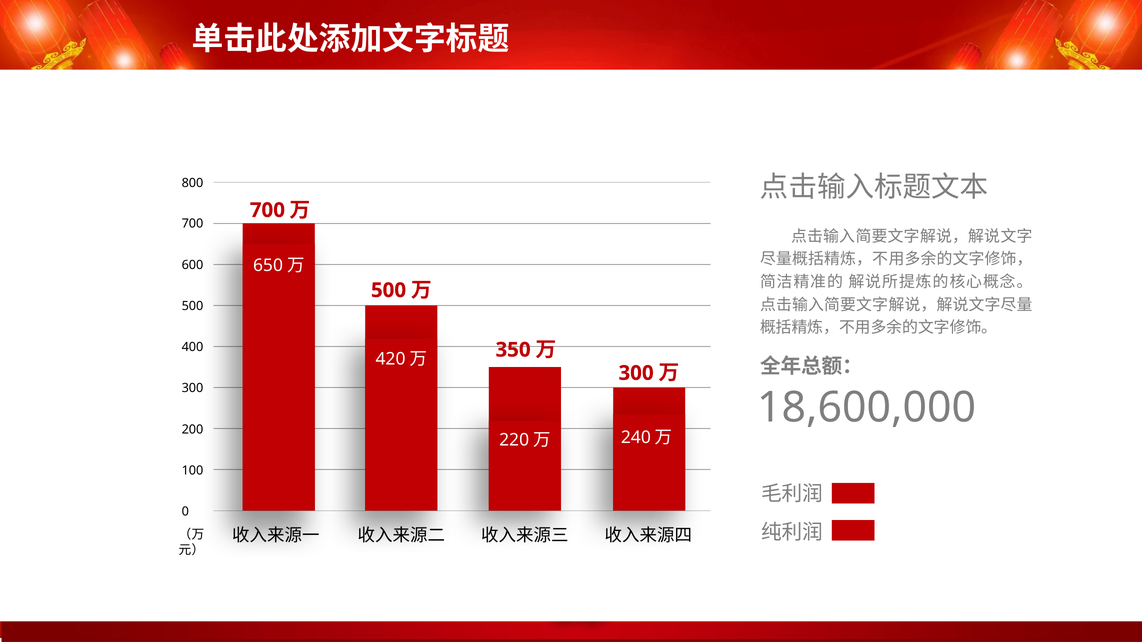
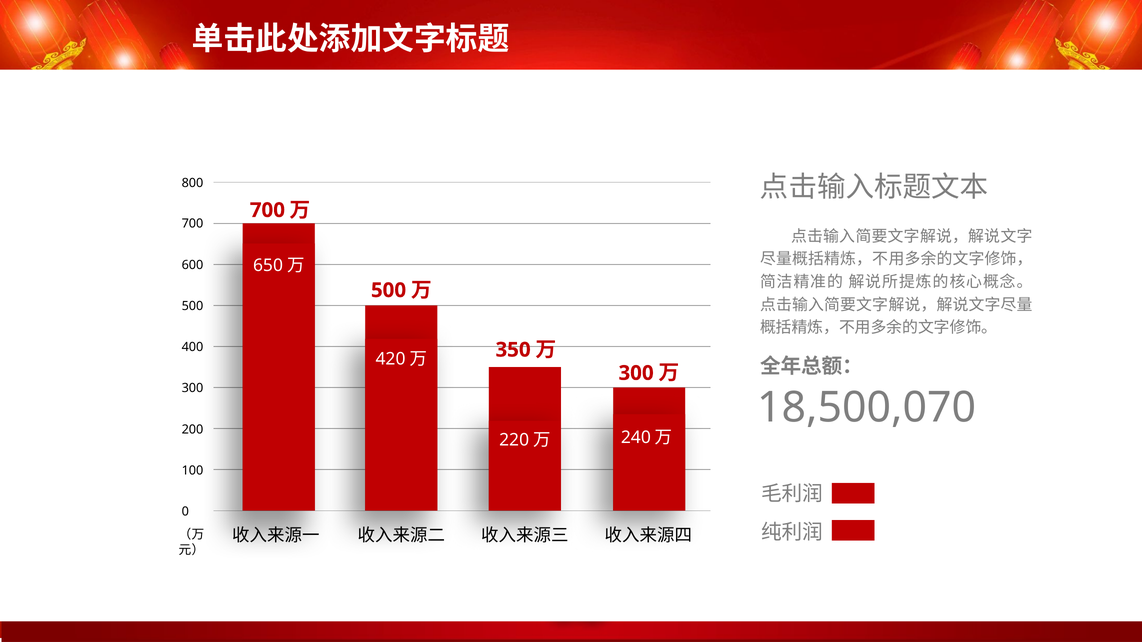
18,600,000: 18,600,000 -> 18,500,070 (867, 408)
